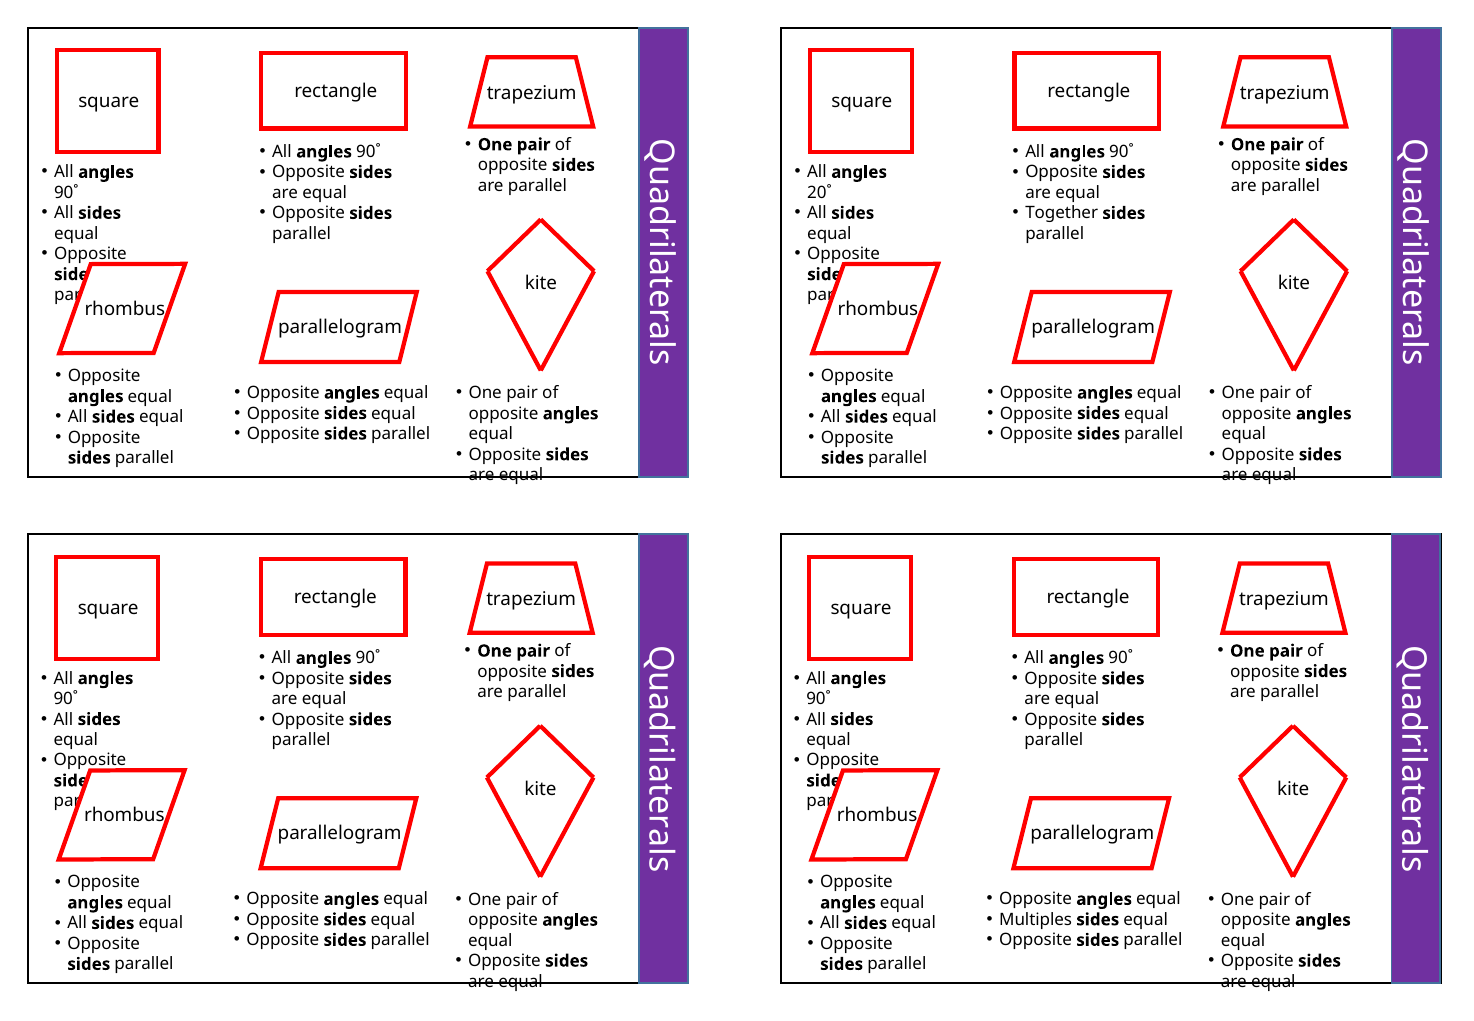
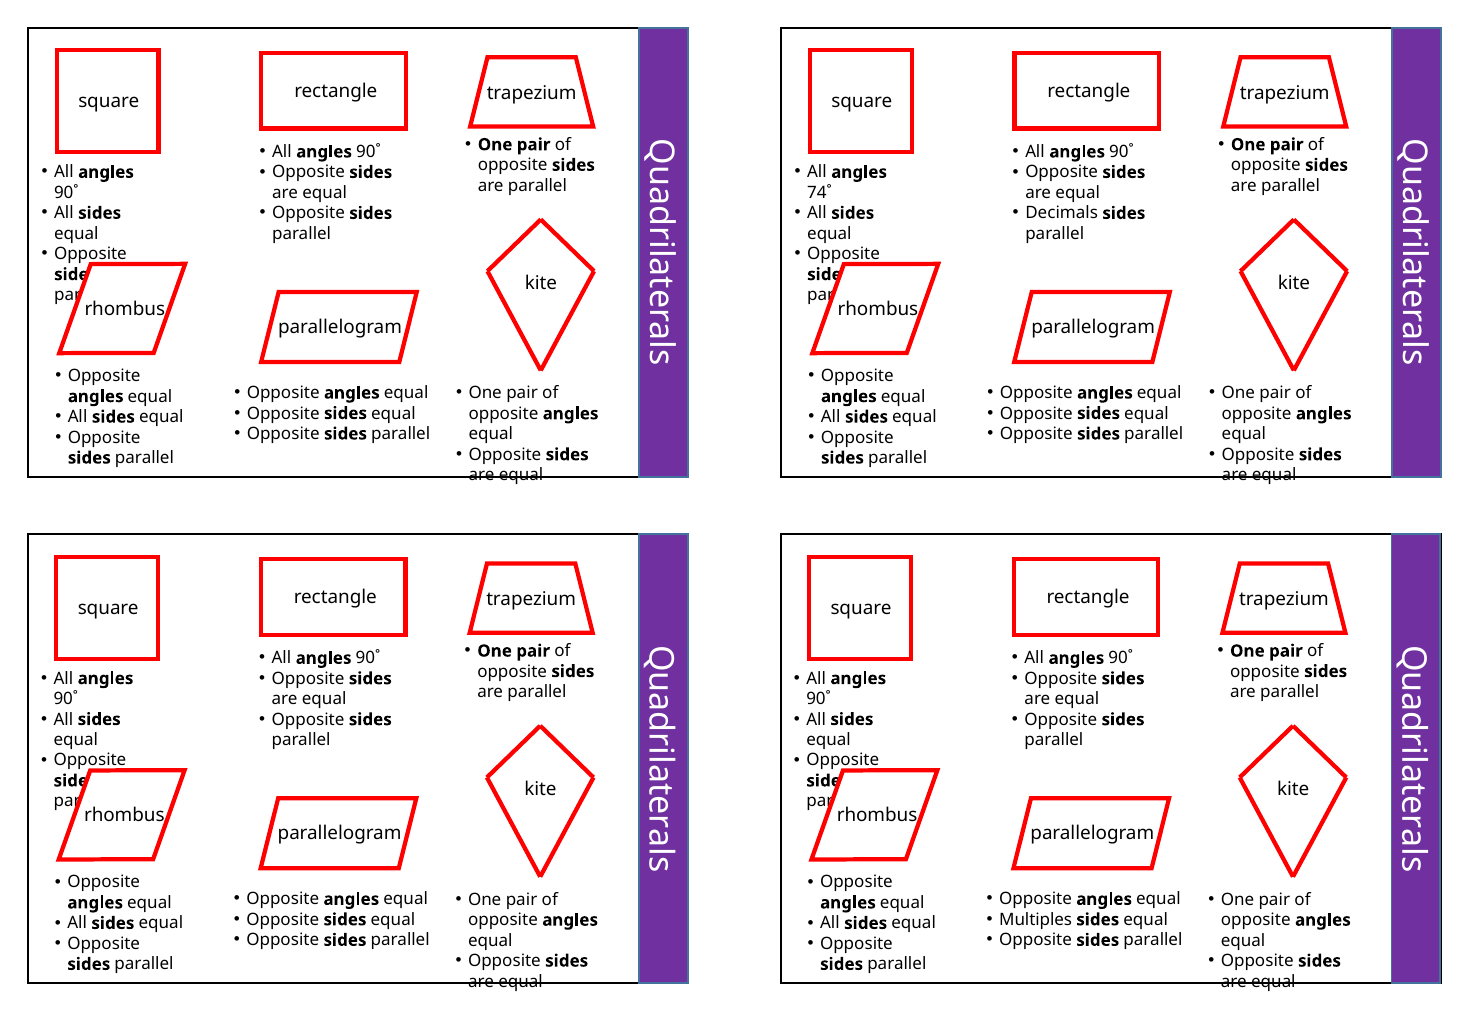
20˚: 20˚ -> 74˚ (819, 193)
Together: Together -> Decimals (1062, 213)
